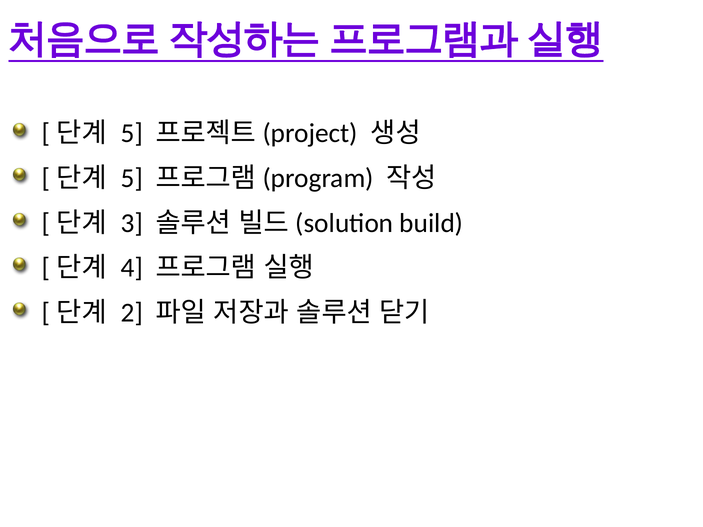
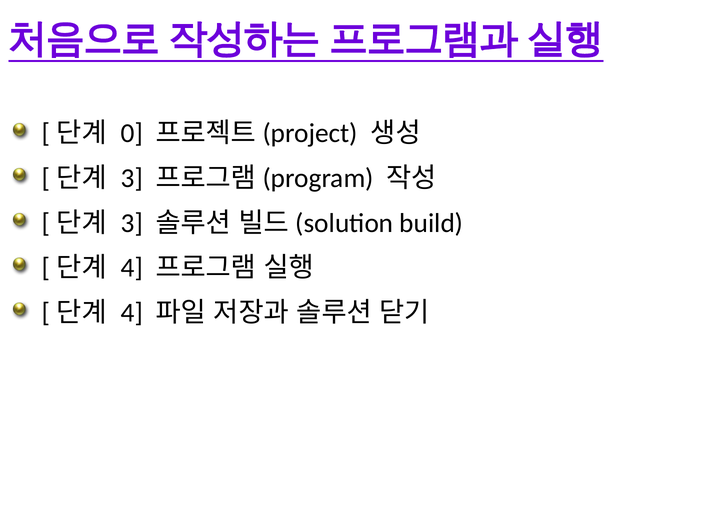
5: 5 -> 0 (132, 133)
5: 5 -> 3 (132, 178)
2: 2 -> 4 (132, 313)
